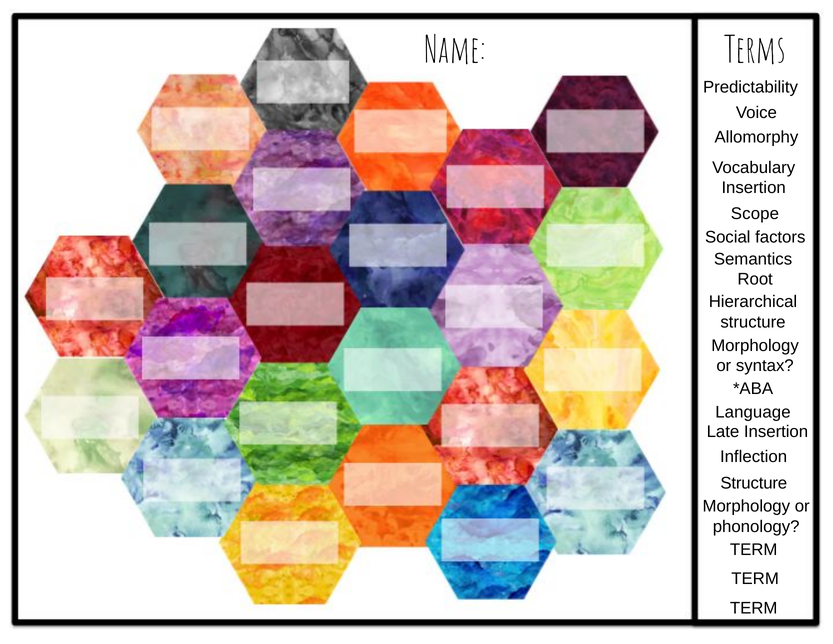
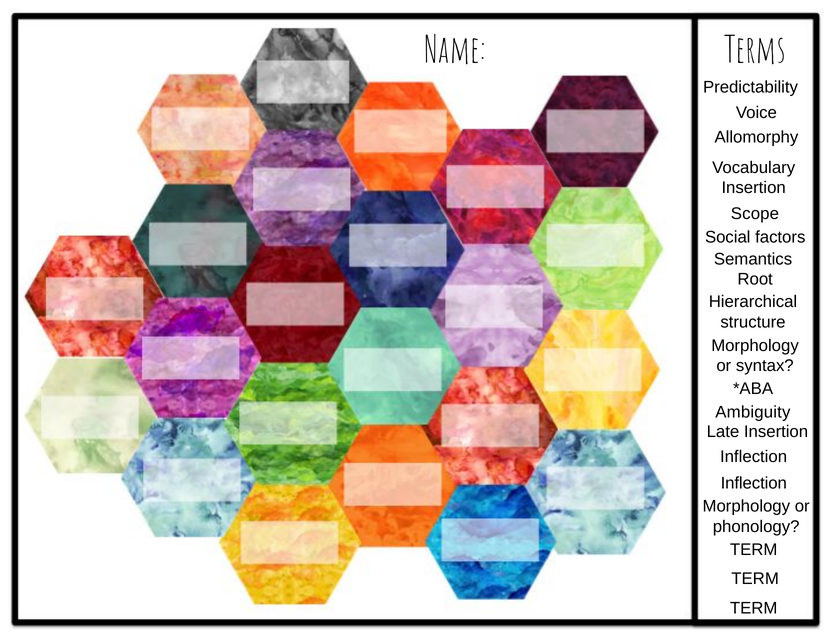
Language: Language -> Ambiguity (753, 412)
Structure: Structure -> Inflection (754, 483)
